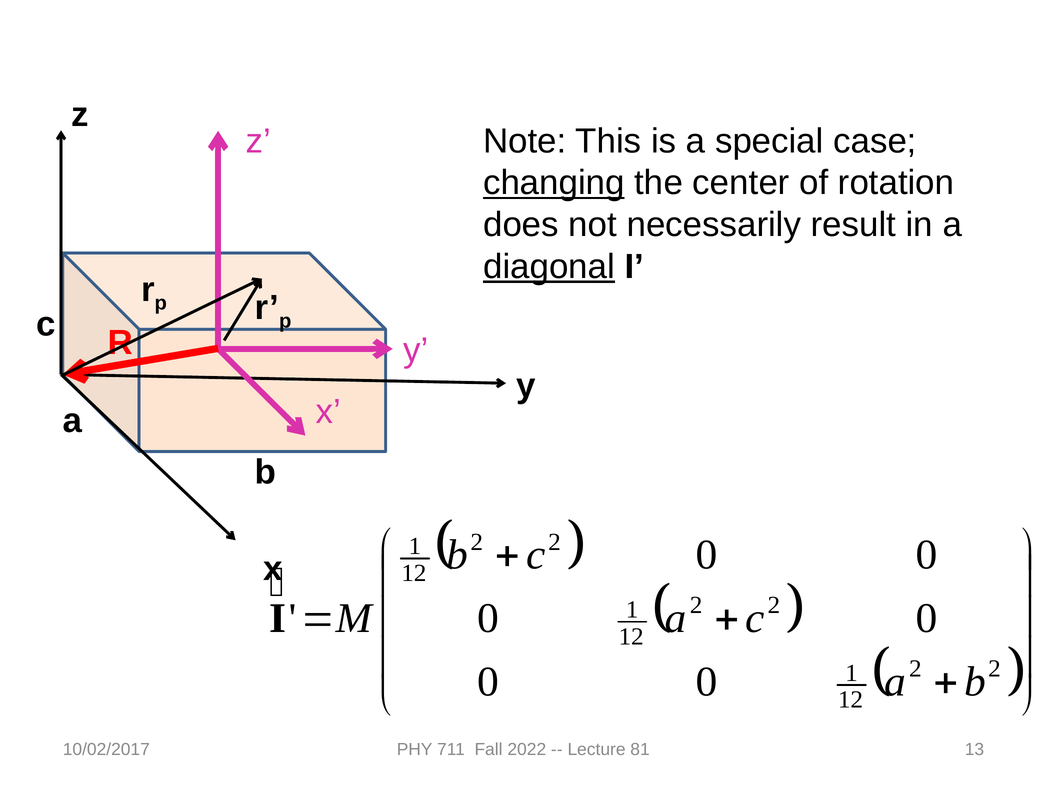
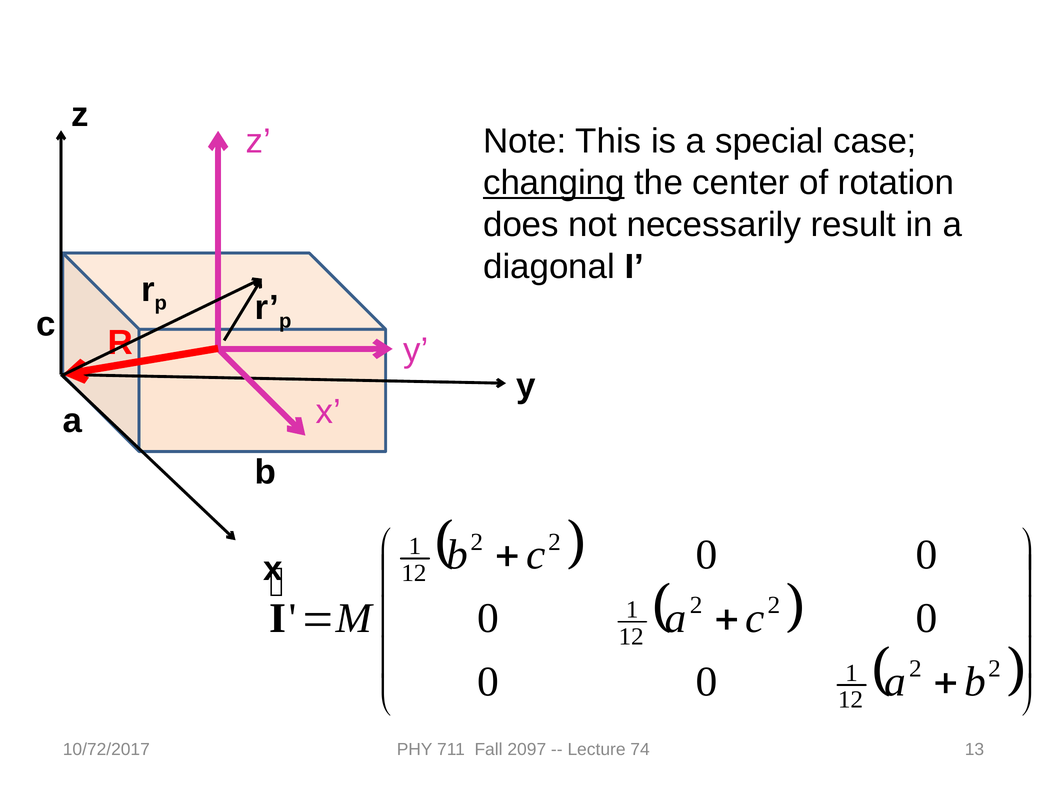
diagonal underline: present -> none (549, 267)
10/02/2017: 10/02/2017 -> 10/72/2017 (106, 750)
2022: 2022 -> 2097 (527, 750)
81: 81 -> 74 (640, 750)
